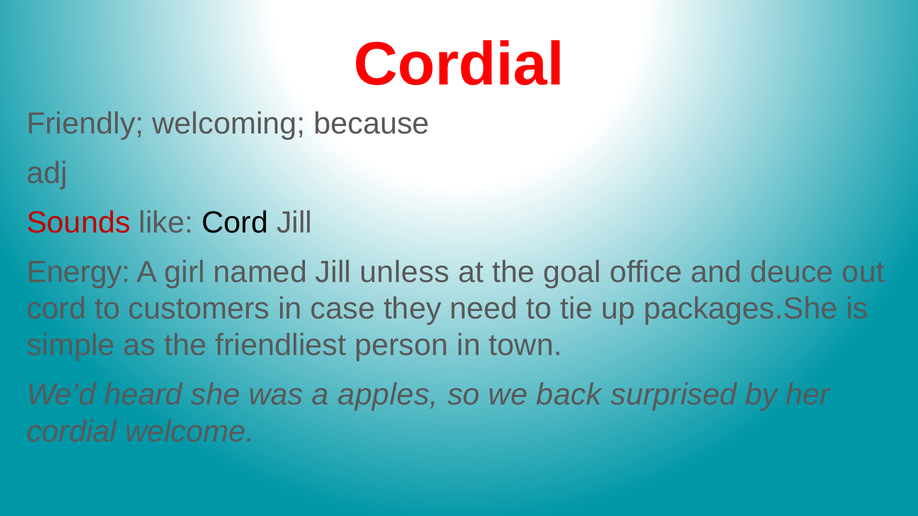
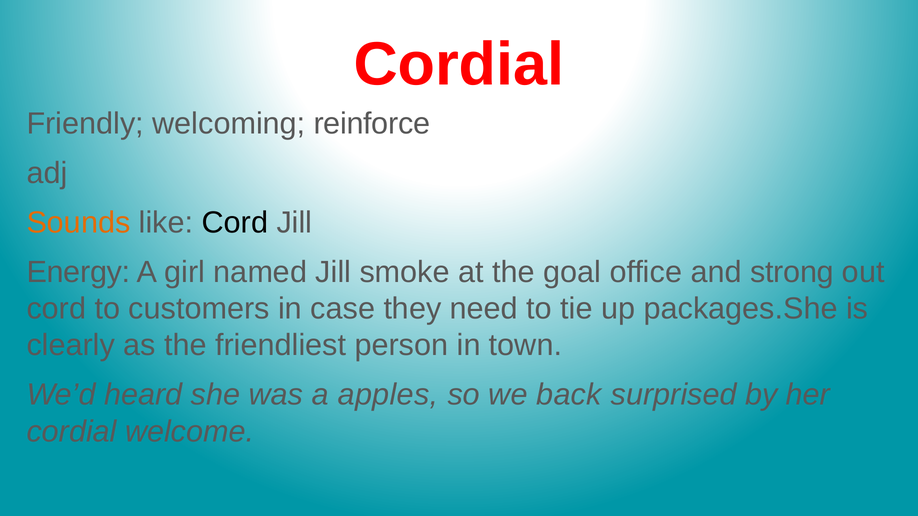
because: because -> reinforce (372, 124)
Sounds colour: red -> orange (78, 223)
unless: unless -> smoke (405, 272)
deuce: deuce -> strong (792, 272)
simple: simple -> clearly (71, 346)
